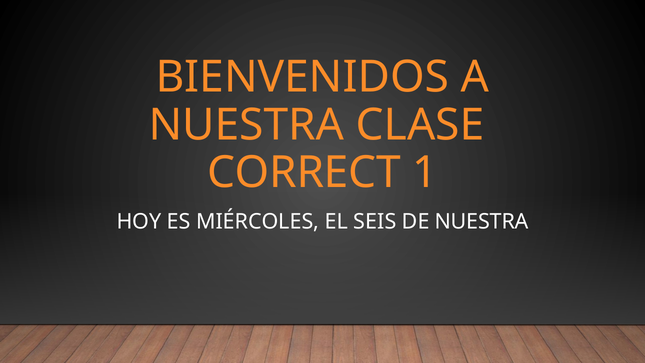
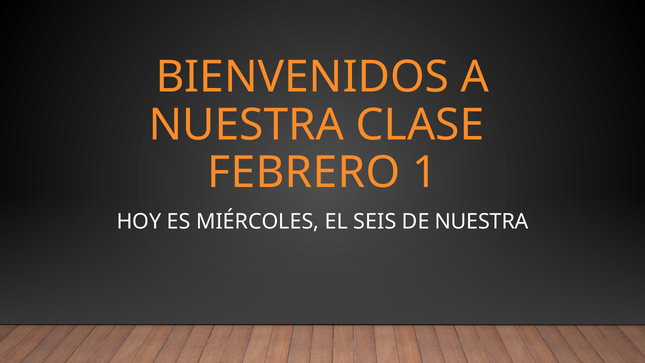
CORRECT: CORRECT -> FEBRERO (304, 173)
